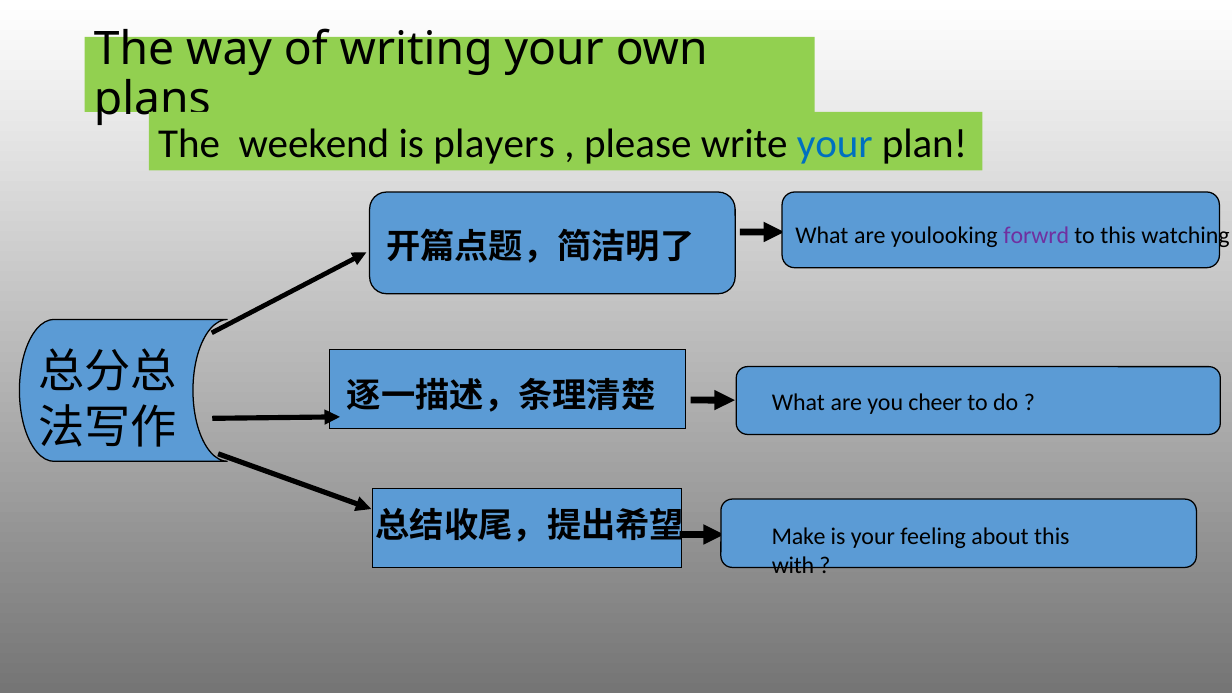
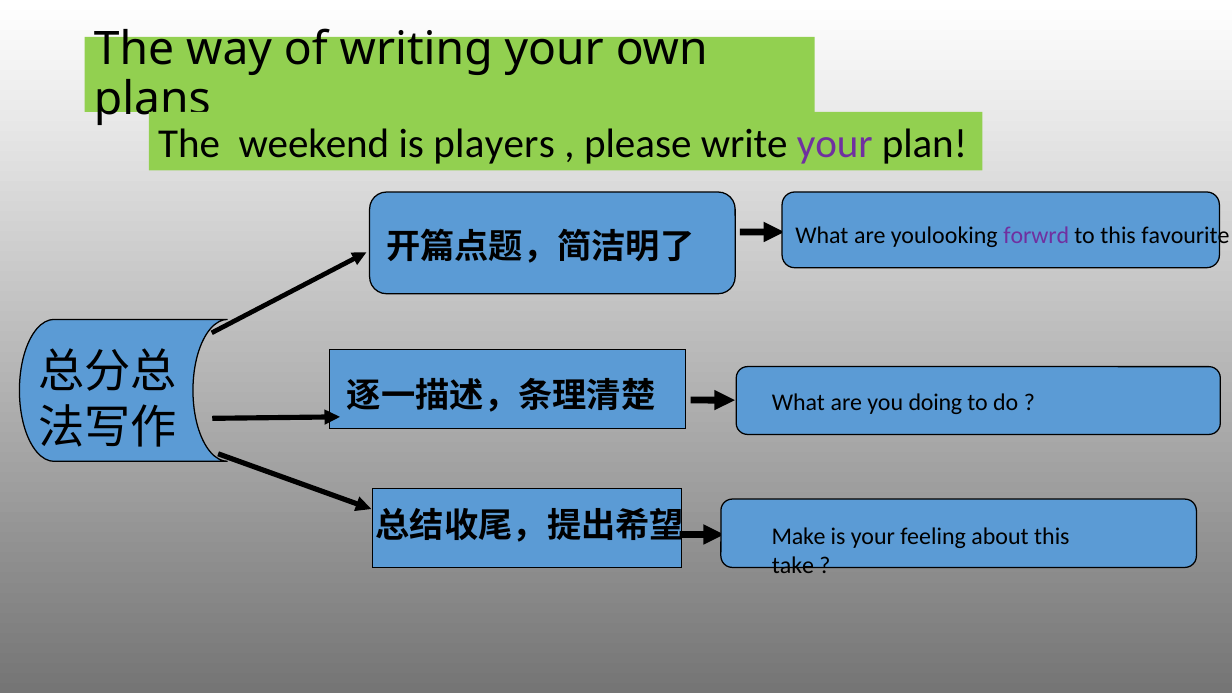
your colour: blue -> purple (835, 144)
watching: watching -> favourite (1185, 236)
cheer: cheer -> doing (935, 403)
with: with -> take (793, 565)
